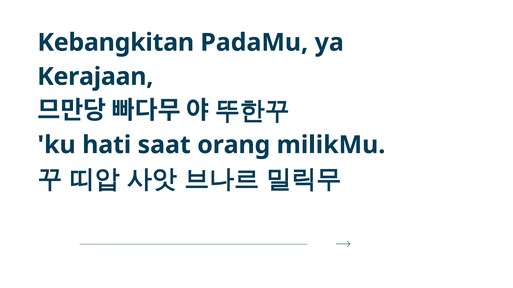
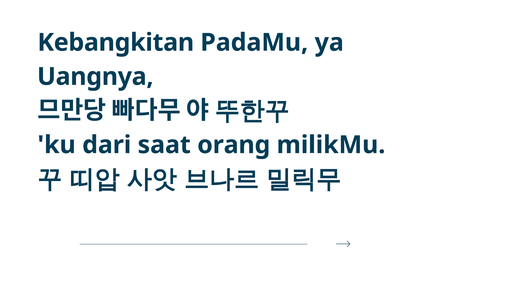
Kerajaan: Kerajaan -> Uangnya (95, 77)
hati: hati -> dari (107, 145)
